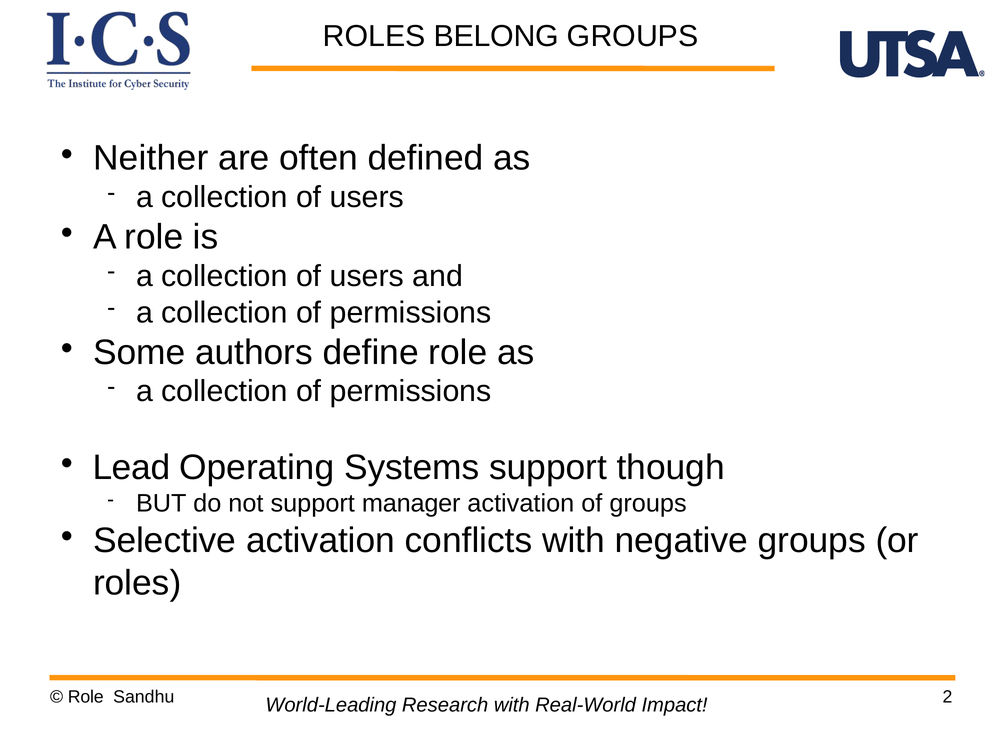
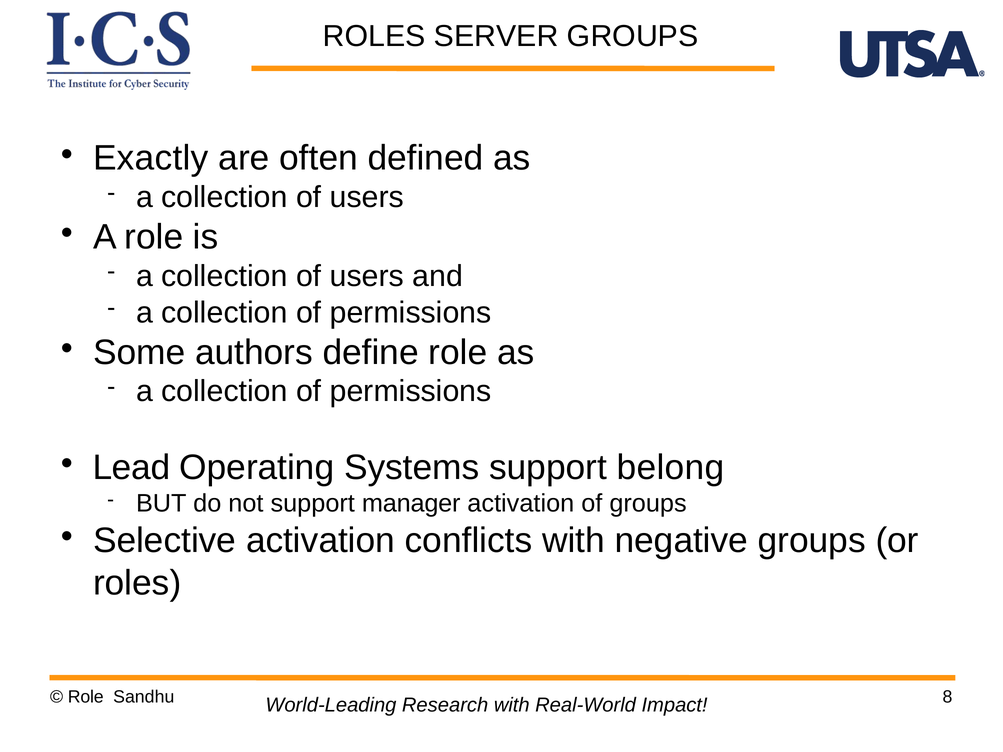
BELONG: BELONG -> SERVER (496, 36)
Neither: Neither -> Exactly (151, 158)
though: though -> belong (671, 468)
2: 2 -> 8 (947, 697)
